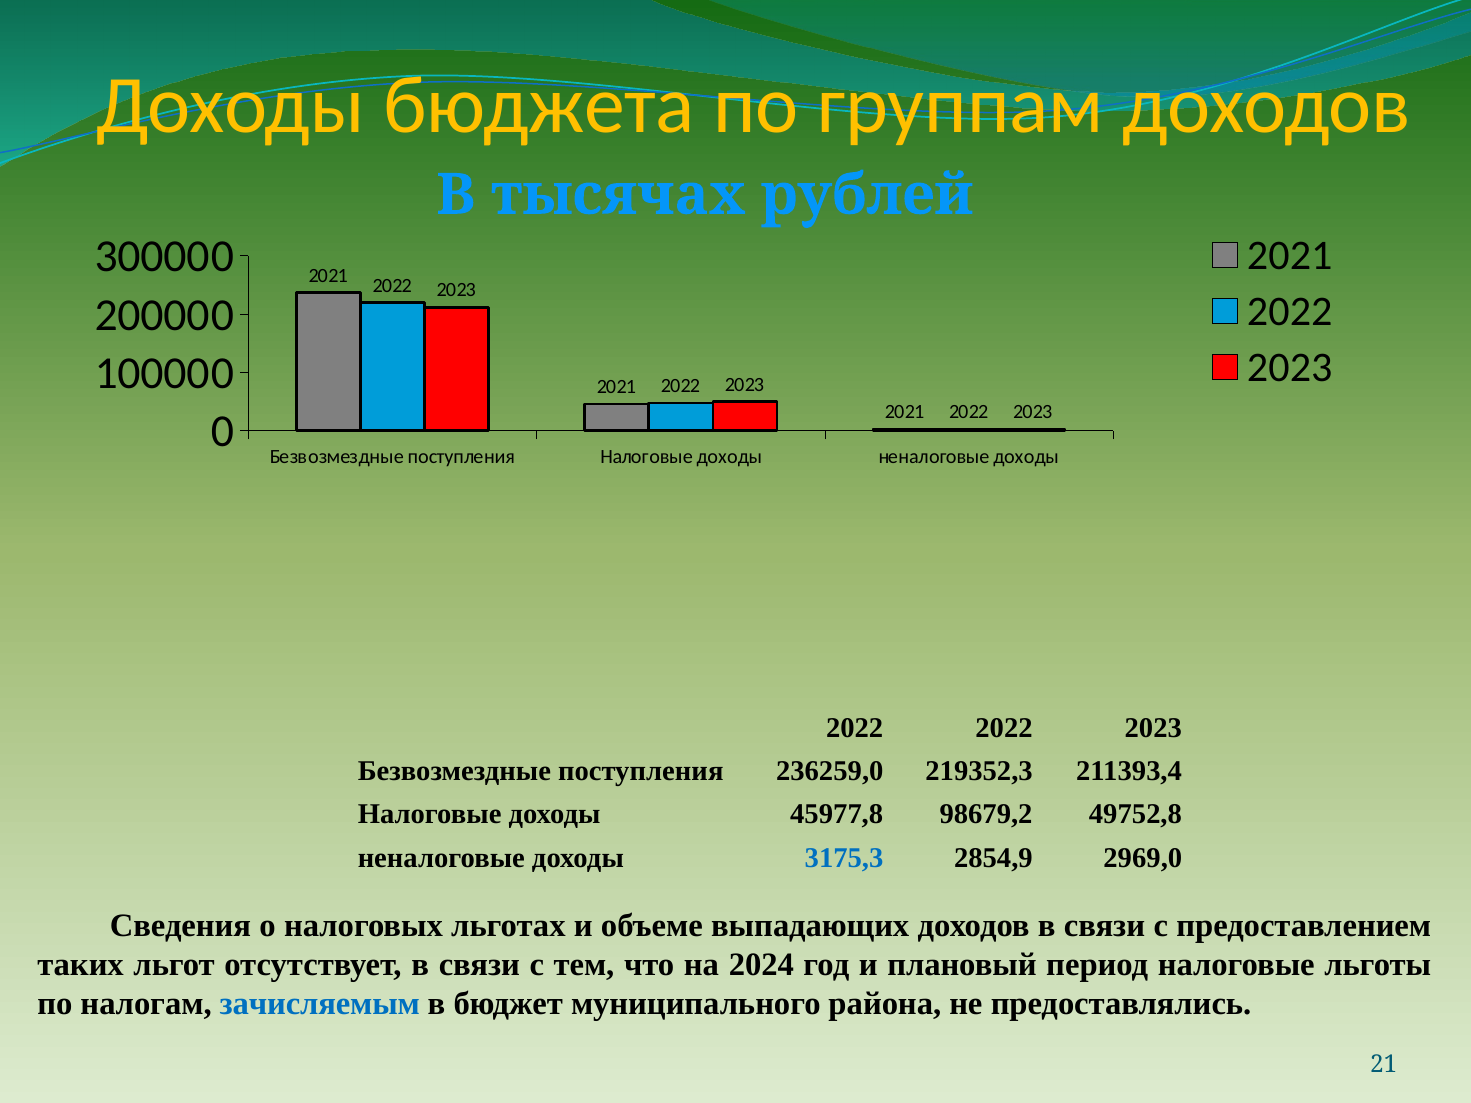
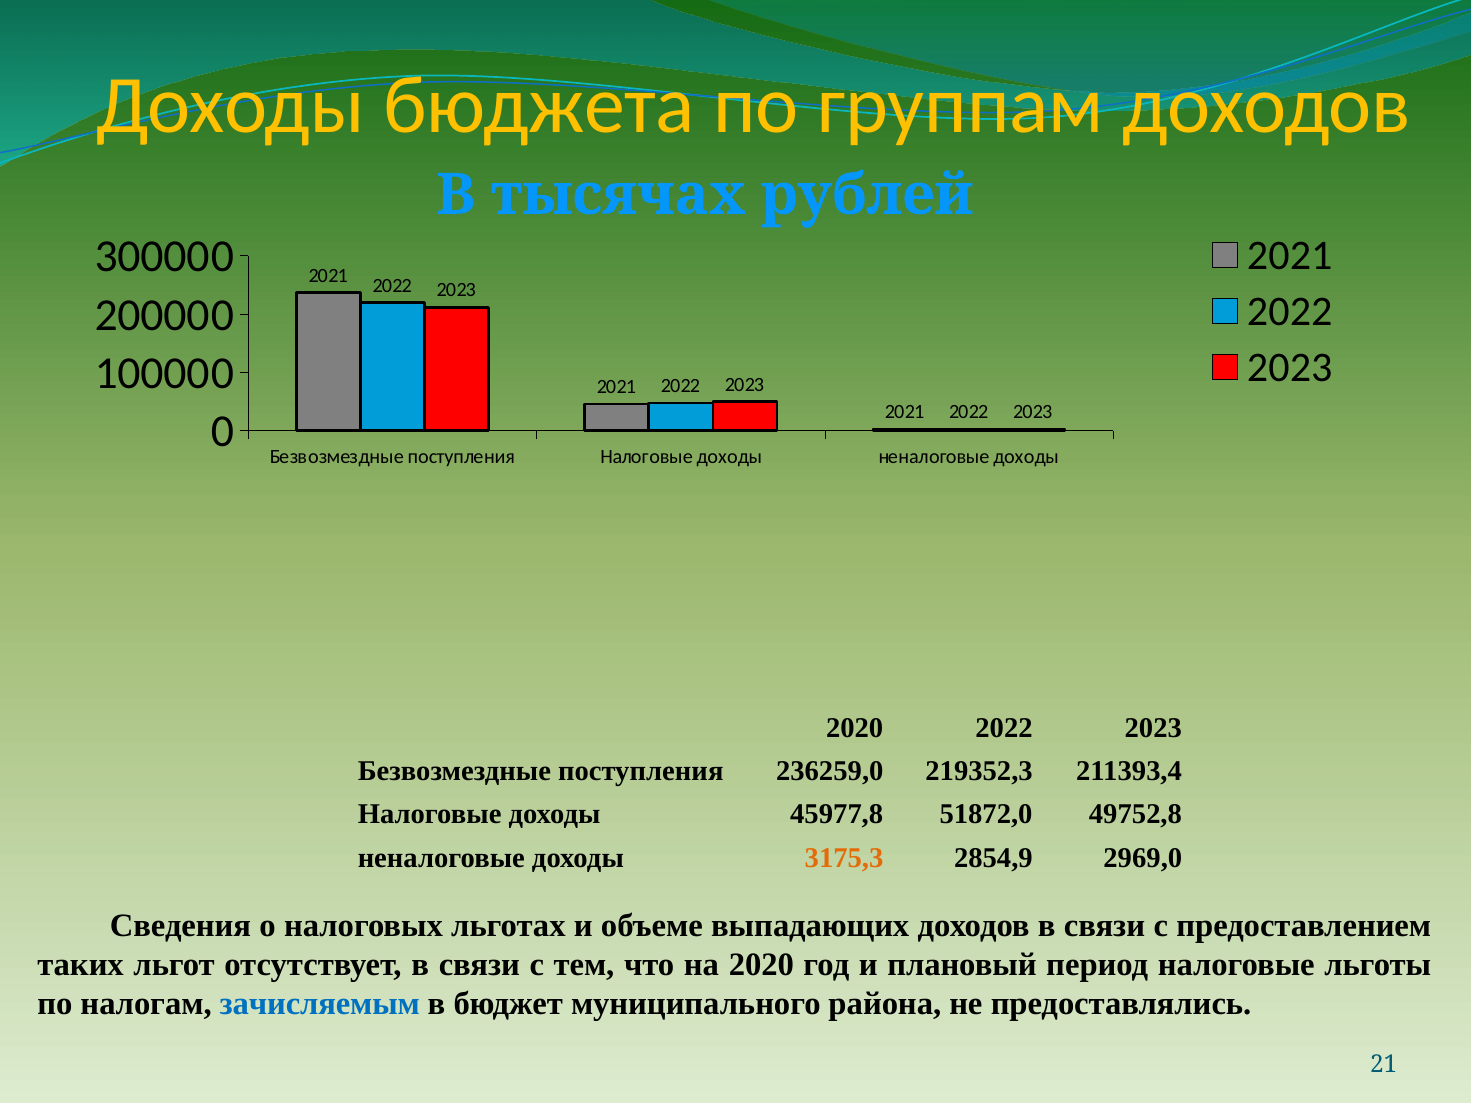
2022: 2022 -> 2020 (855, 729)
98679,2: 98679,2 -> 51872,0 (986, 815)
3175,3 colour: blue -> orange (844, 858)
на 2024: 2024 -> 2020 (761, 965)
